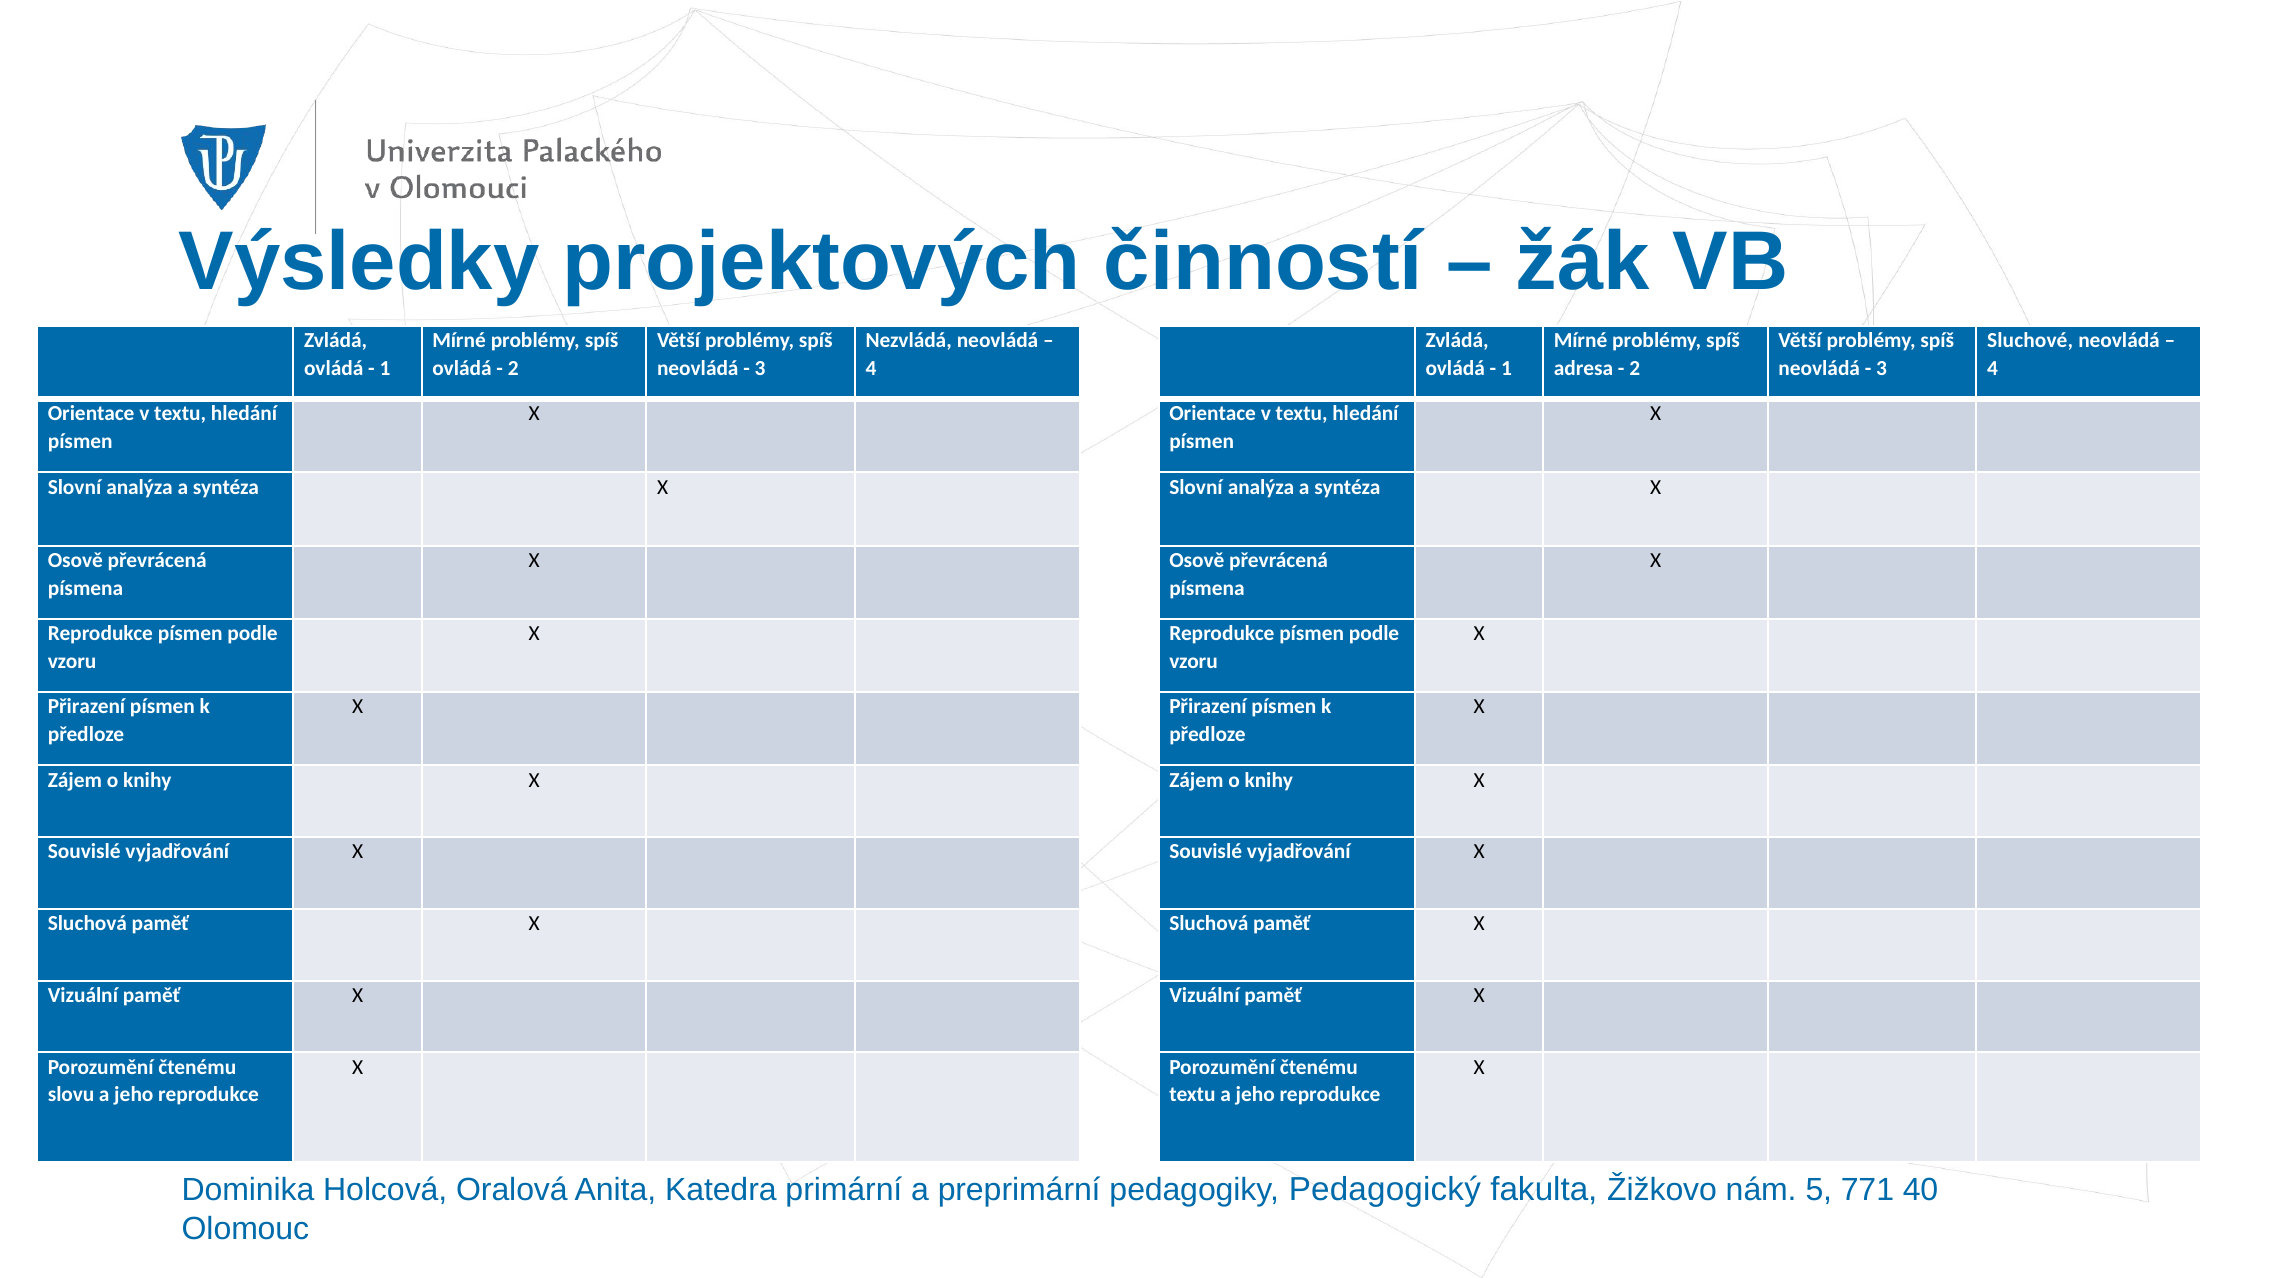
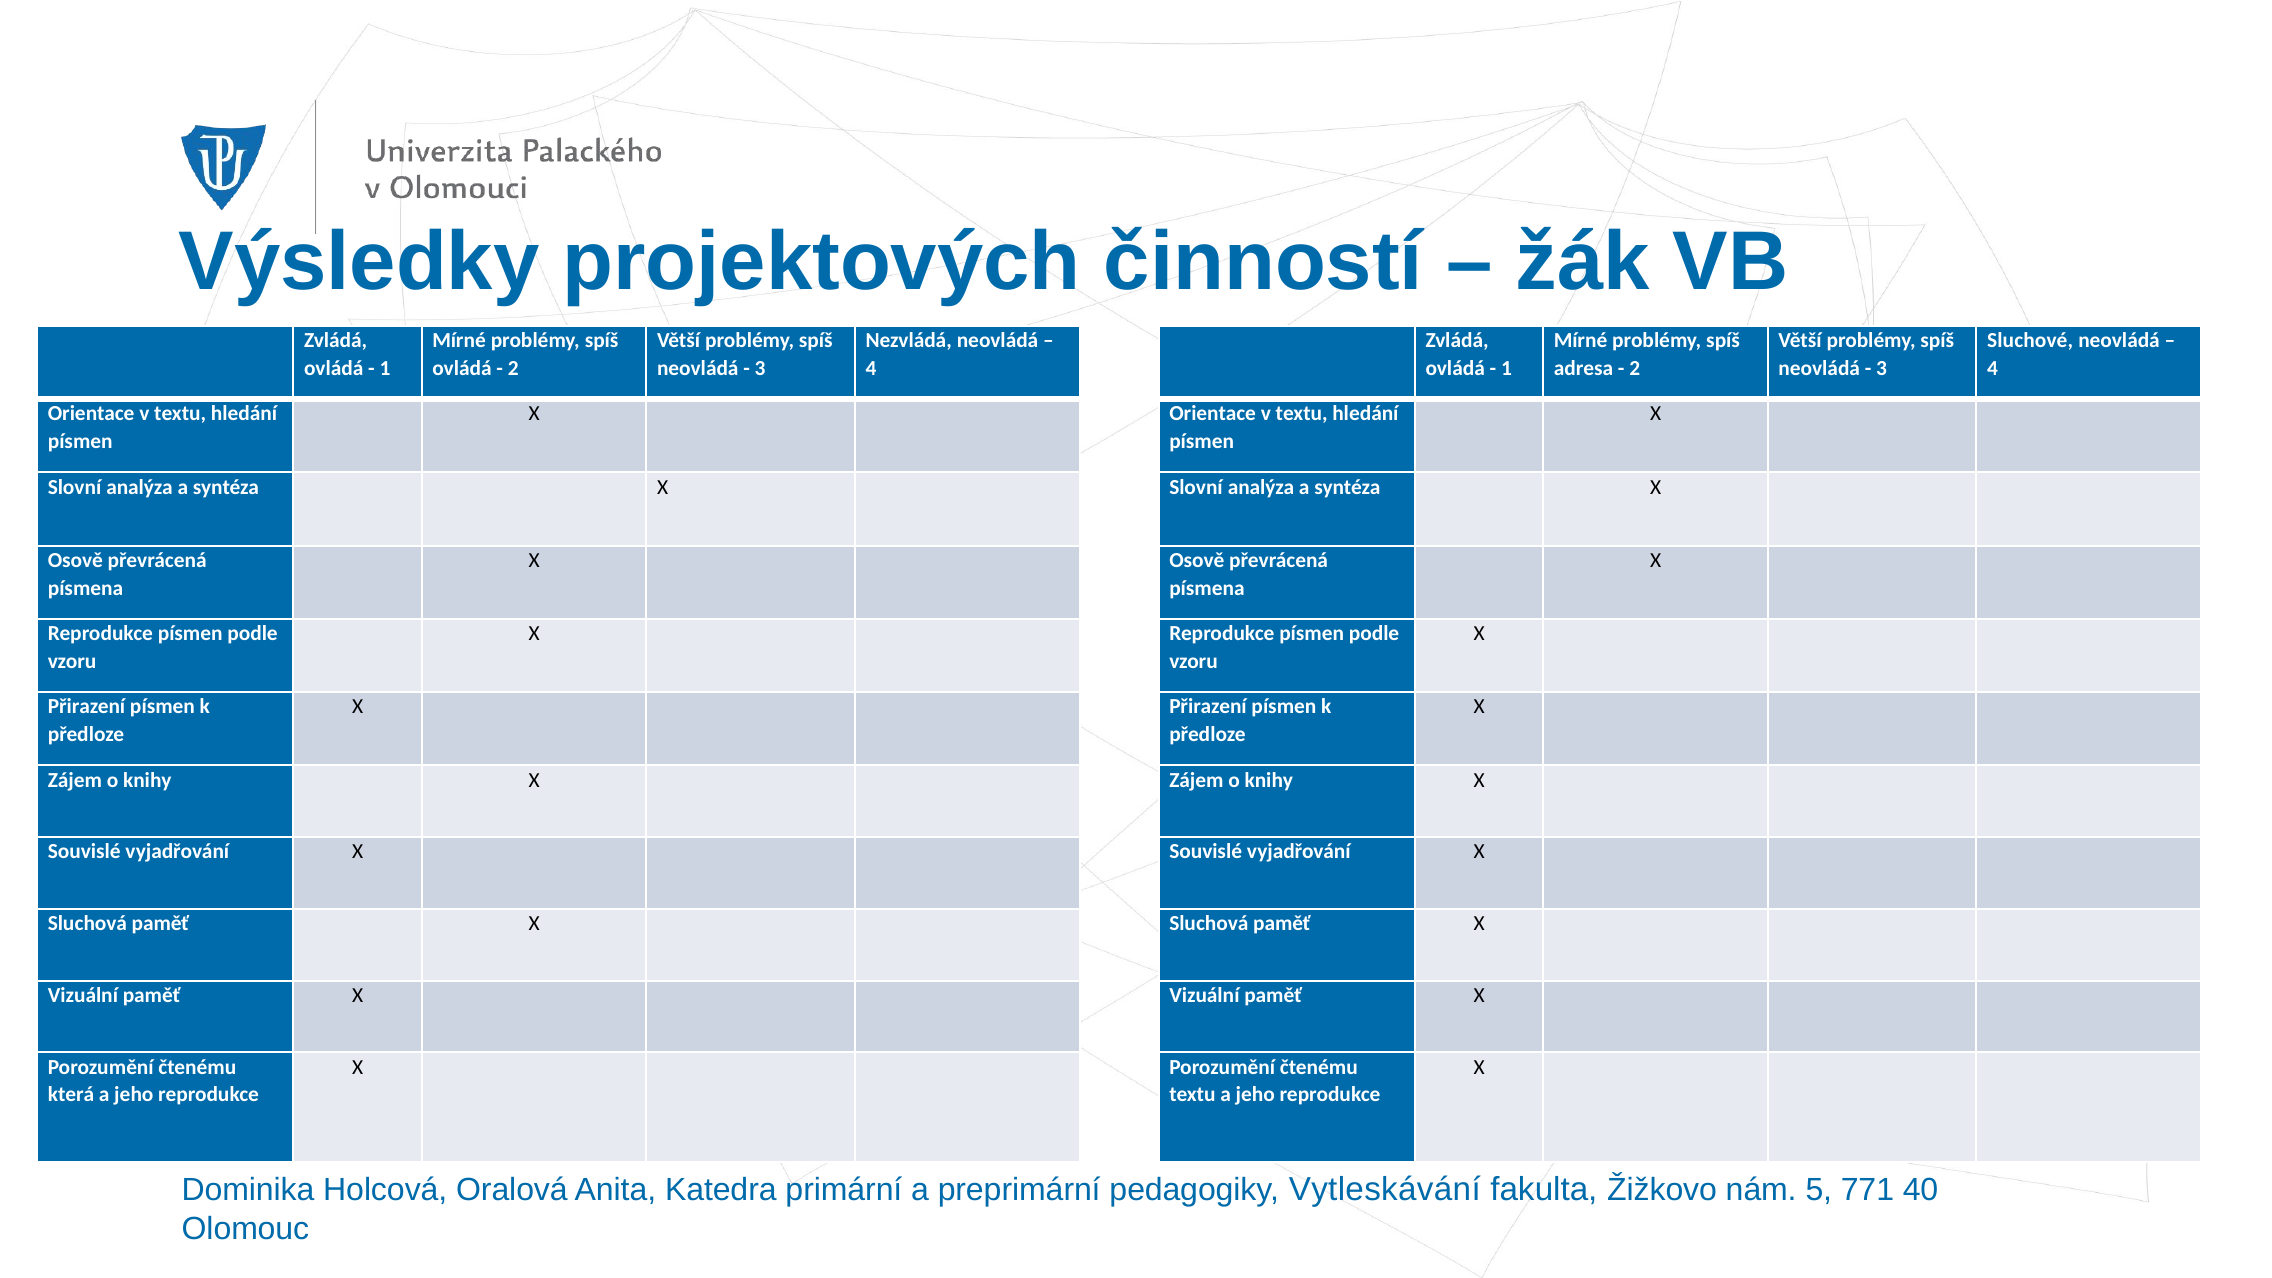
slovu: slovu -> která (71, 1095)
Pedagogický: Pedagogický -> Vytleskávání (1385, 1190)
